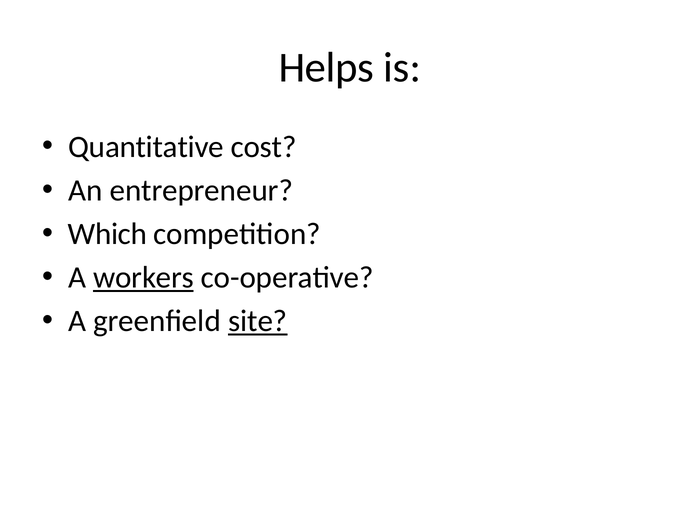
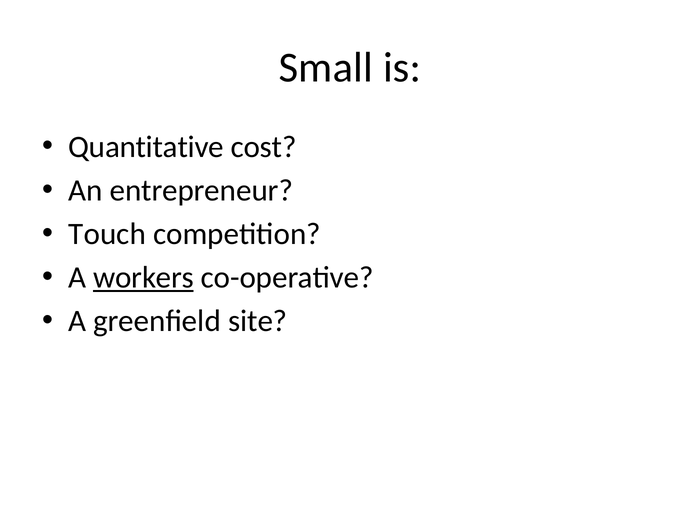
Helps: Helps -> Small (326, 68)
Which: Which -> Touch (107, 234)
site underline: present -> none (258, 321)
